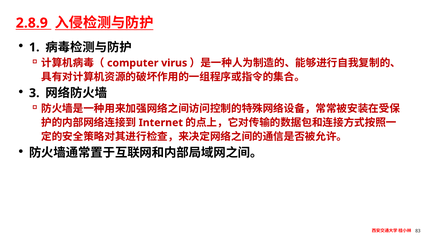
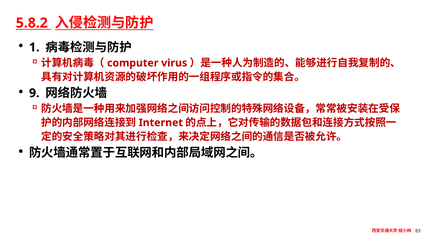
2.8.9: 2.8.9 -> 5.8.2 (32, 23)
3: 3 -> 9 (34, 93)
